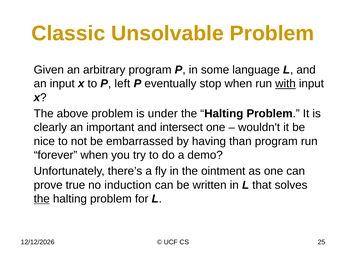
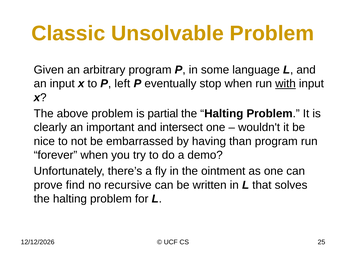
under: under -> partial (163, 114)
true: true -> find (75, 185)
induction: induction -> recursive (128, 185)
the underline: present -> none (42, 199)
